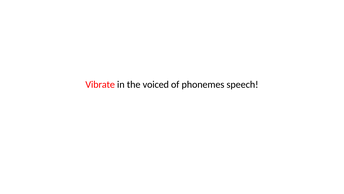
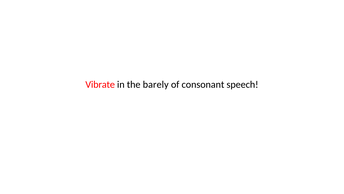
voiced: voiced -> barely (156, 84)
phonemes: phonemes -> consonant (203, 84)
